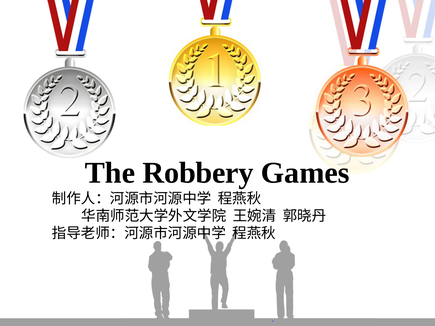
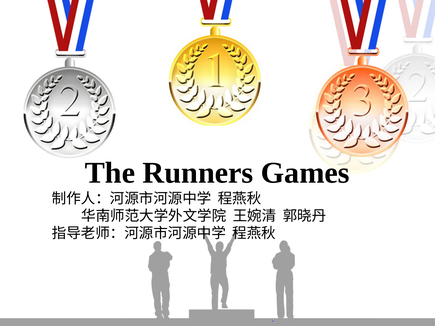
Robbery: Robbery -> Runners (198, 173)
